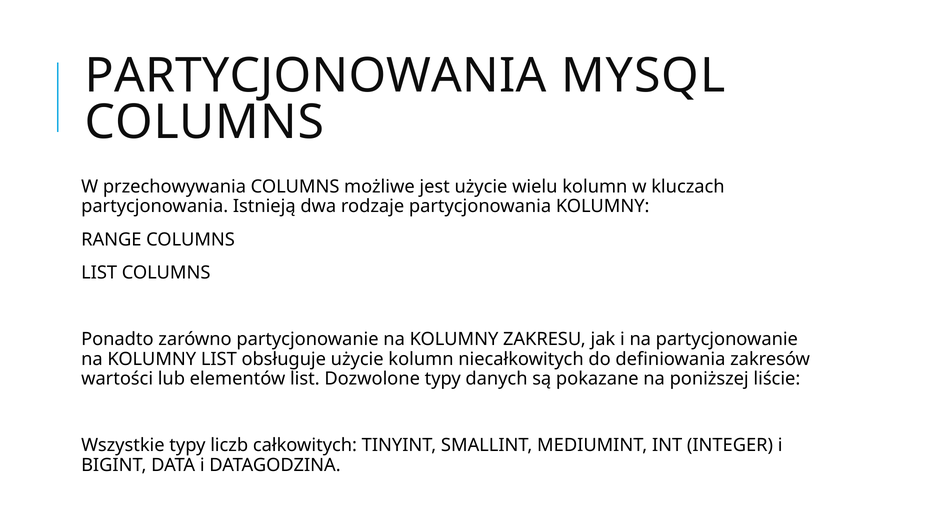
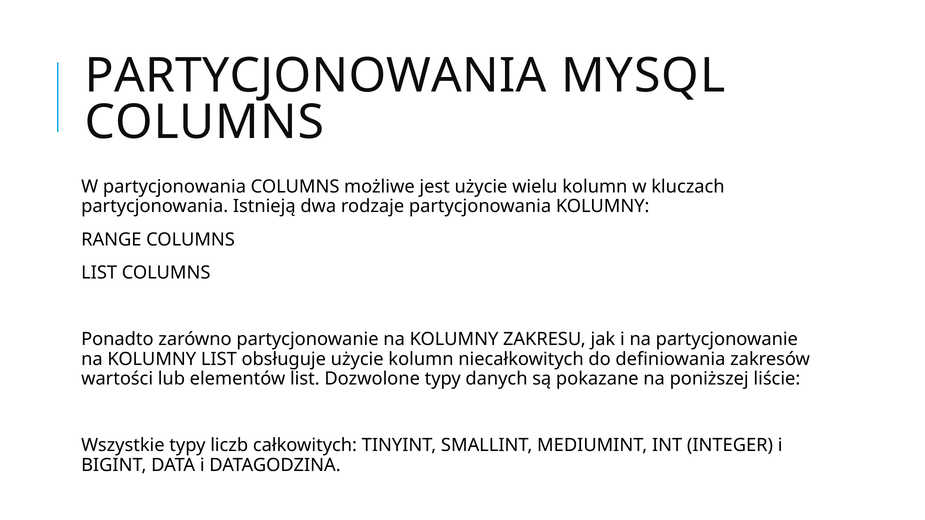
W przechowywania: przechowywania -> partycjonowania (174, 187)
